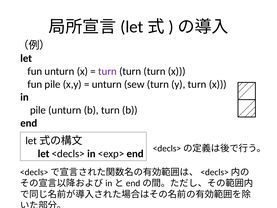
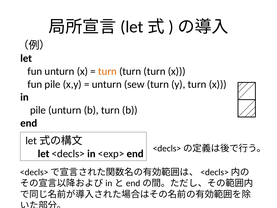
turn colour: purple -> orange (108, 71)
